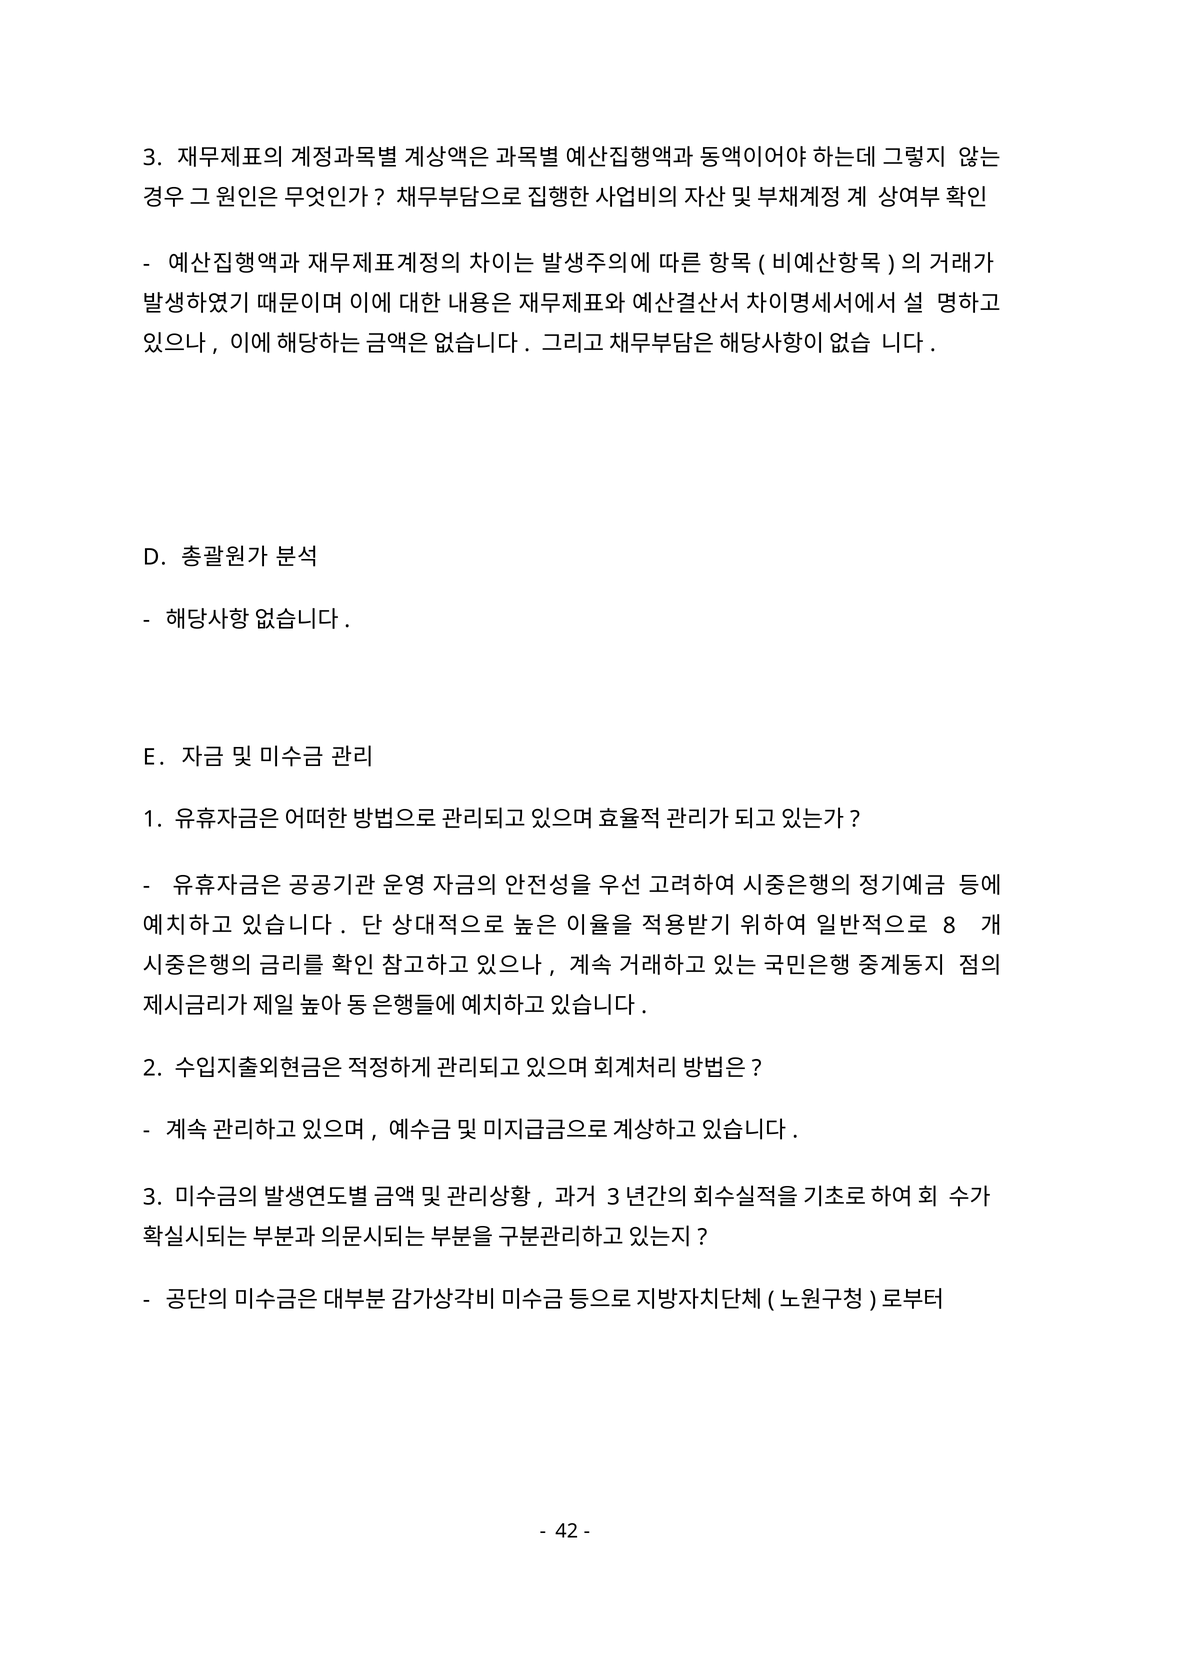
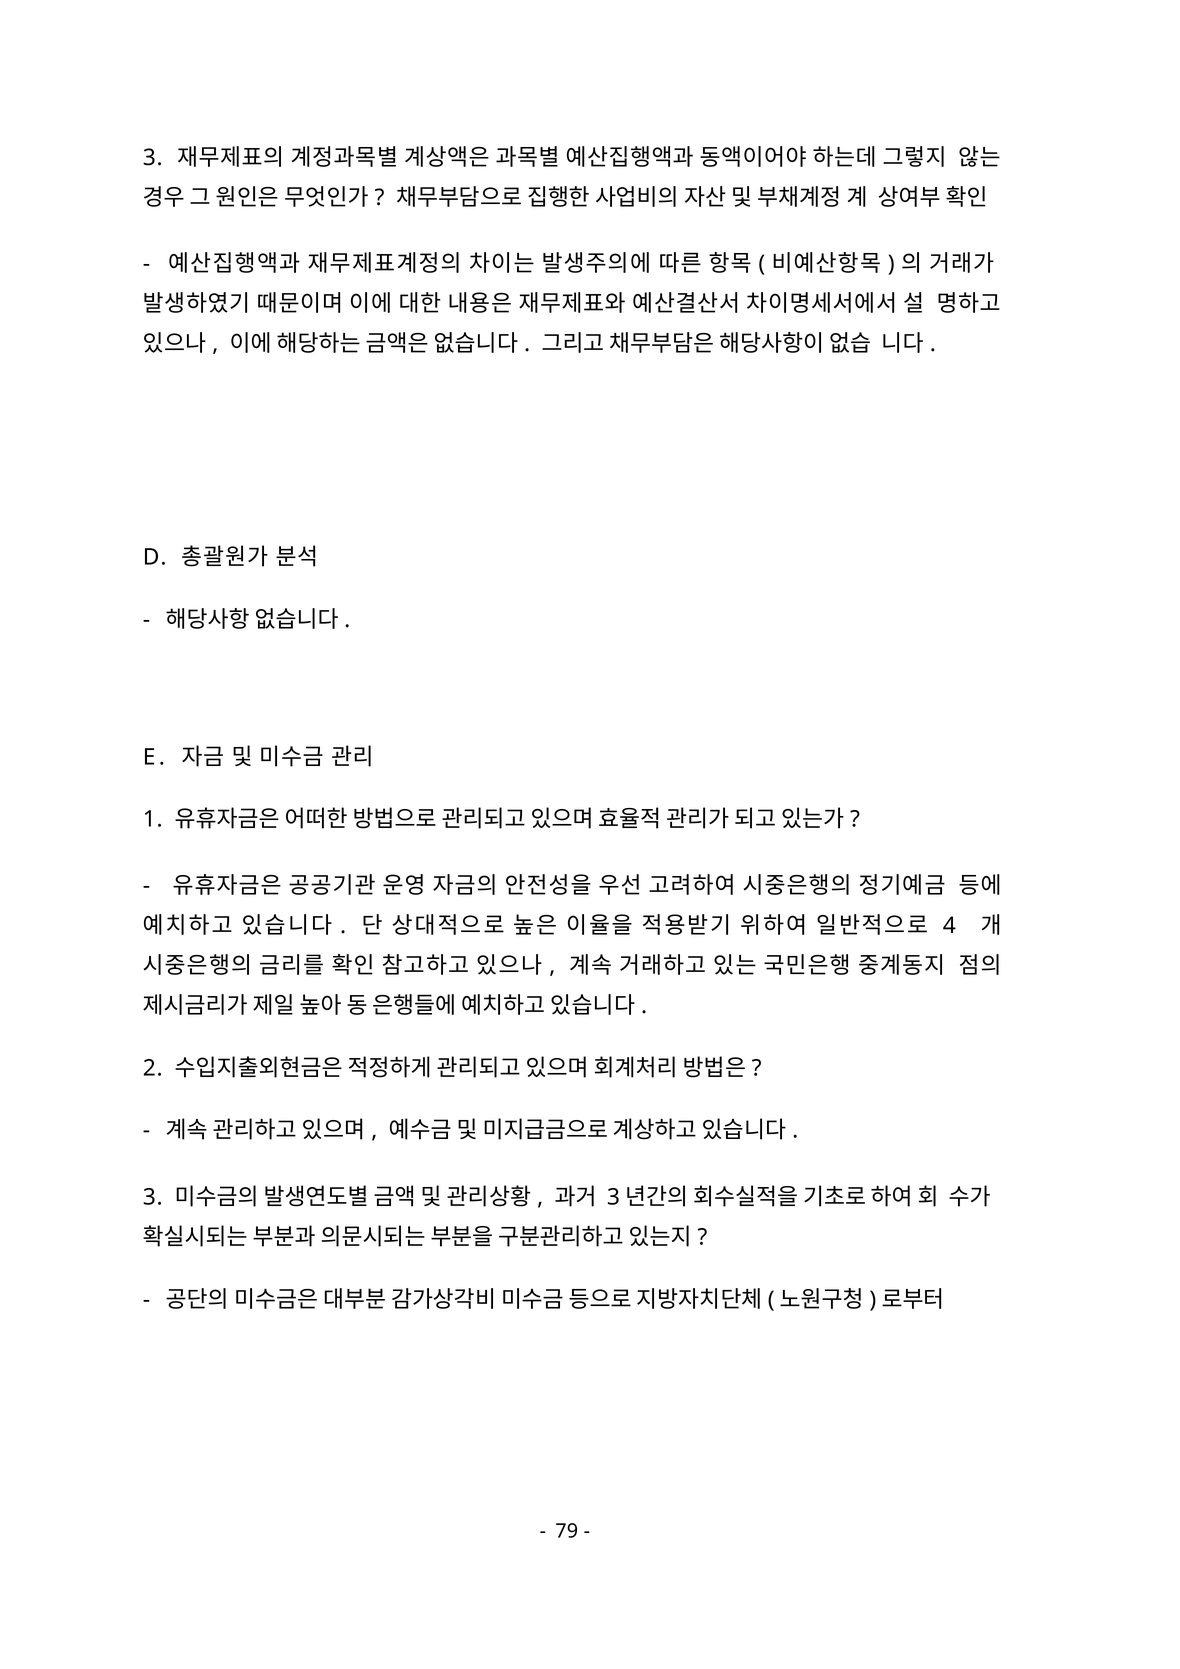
8: 8 -> 4 (949, 926)
42: 42 -> 79 (567, 1532)
